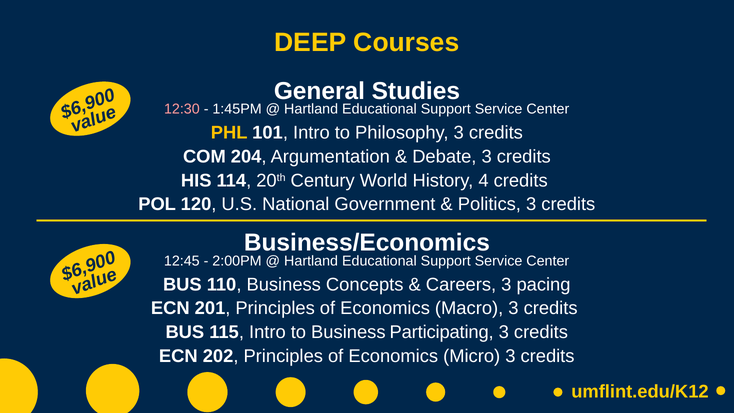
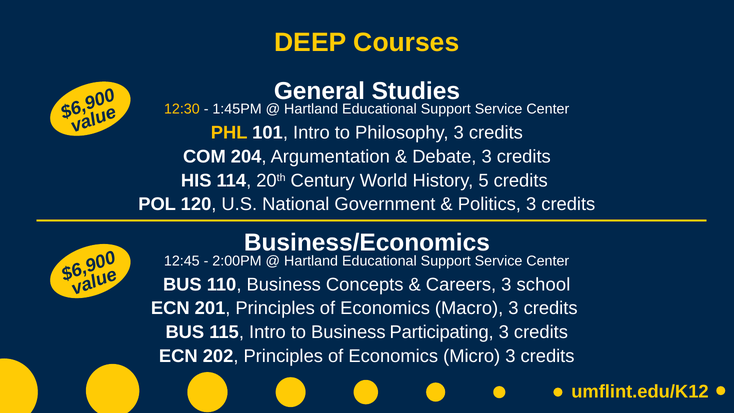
12:30 colour: pink -> yellow (182, 109)
4: 4 -> 5 (483, 180)
pacing: pacing -> school (543, 284)
